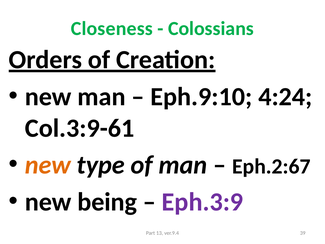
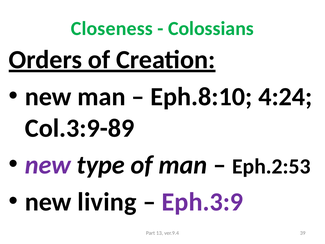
Eph.9:10: Eph.9:10 -> Eph.8:10 (201, 97)
Col.3:9-61: Col.3:9-61 -> Col.3:9-89 (80, 128)
new colour: orange -> purple (48, 165)
Eph.2:67: Eph.2:67 -> Eph.2:53 (271, 166)
being: being -> living (107, 202)
